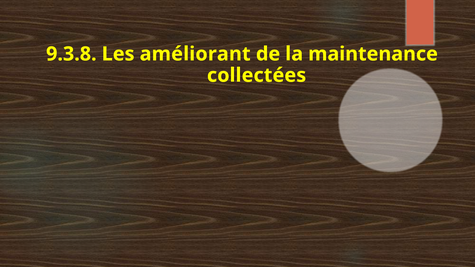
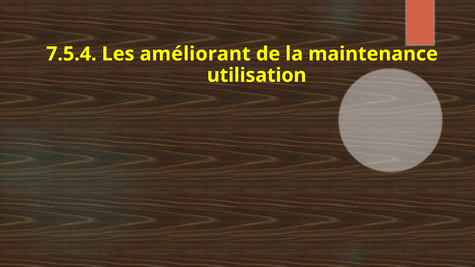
9.3.8: 9.3.8 -> 7.5.4 (71, 54)
collectées: collectées -> utilisation (257, 75)
